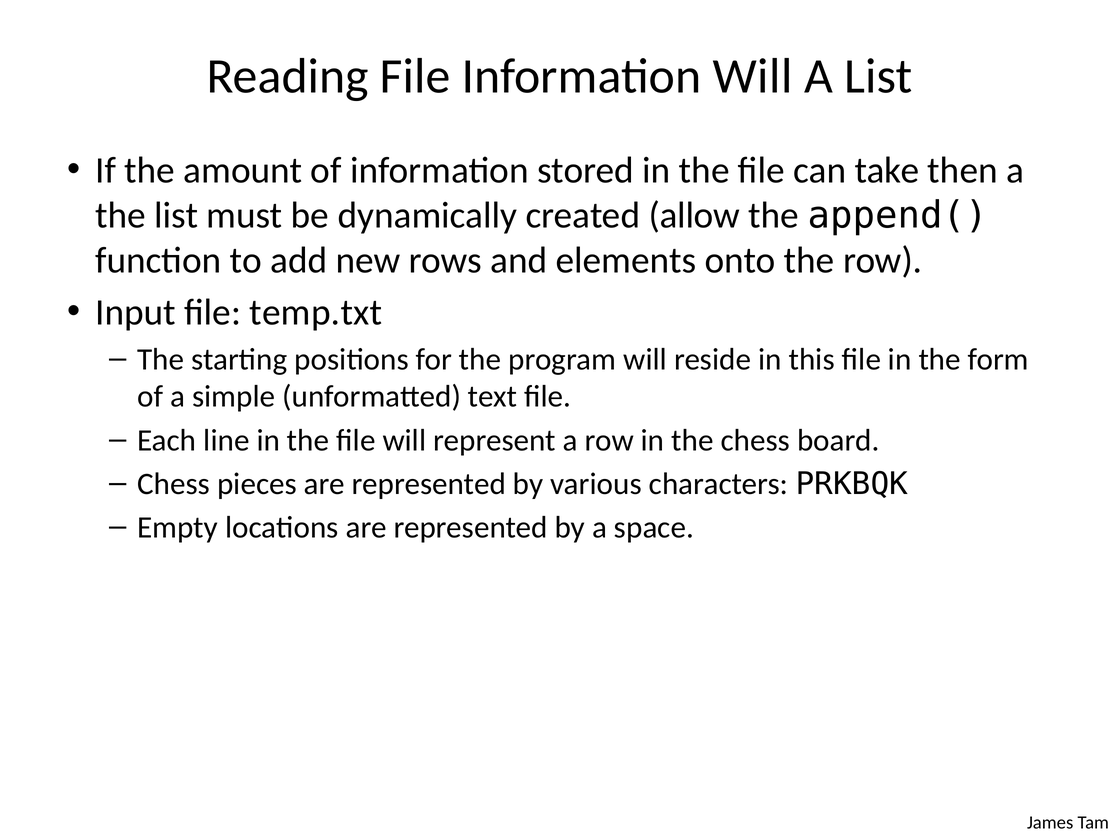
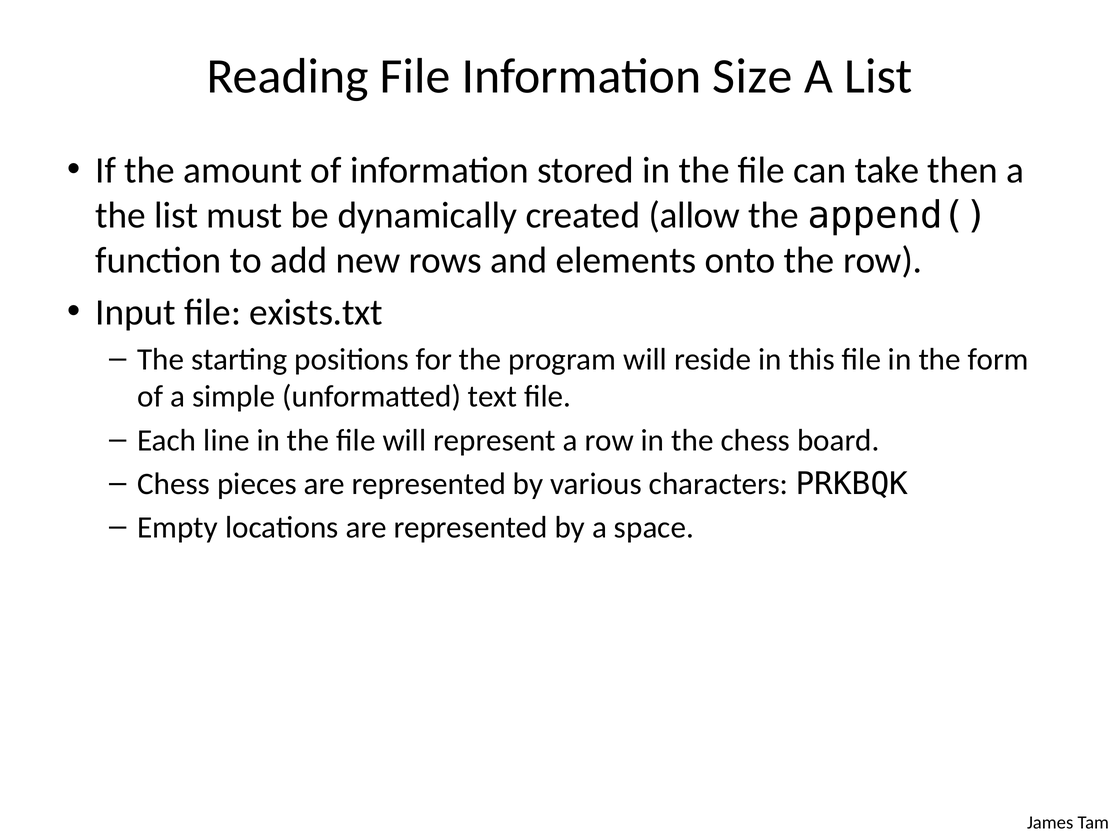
Information Will: Will -> Size (753, 76)
temp.txt: temp.txt -> exists.txt (316, 312)
